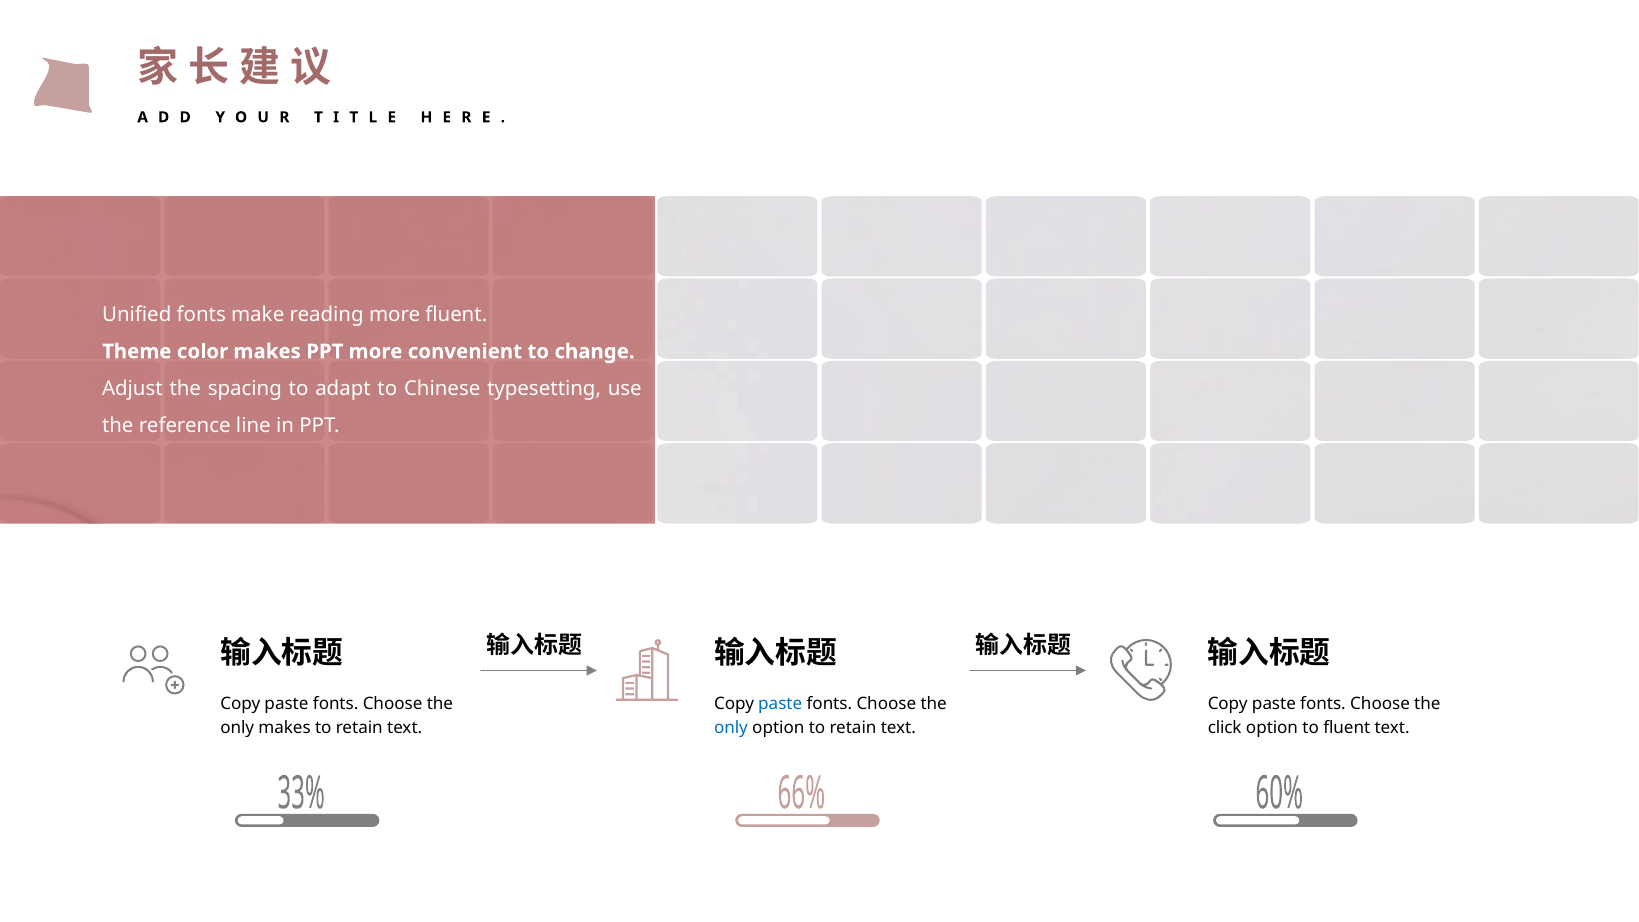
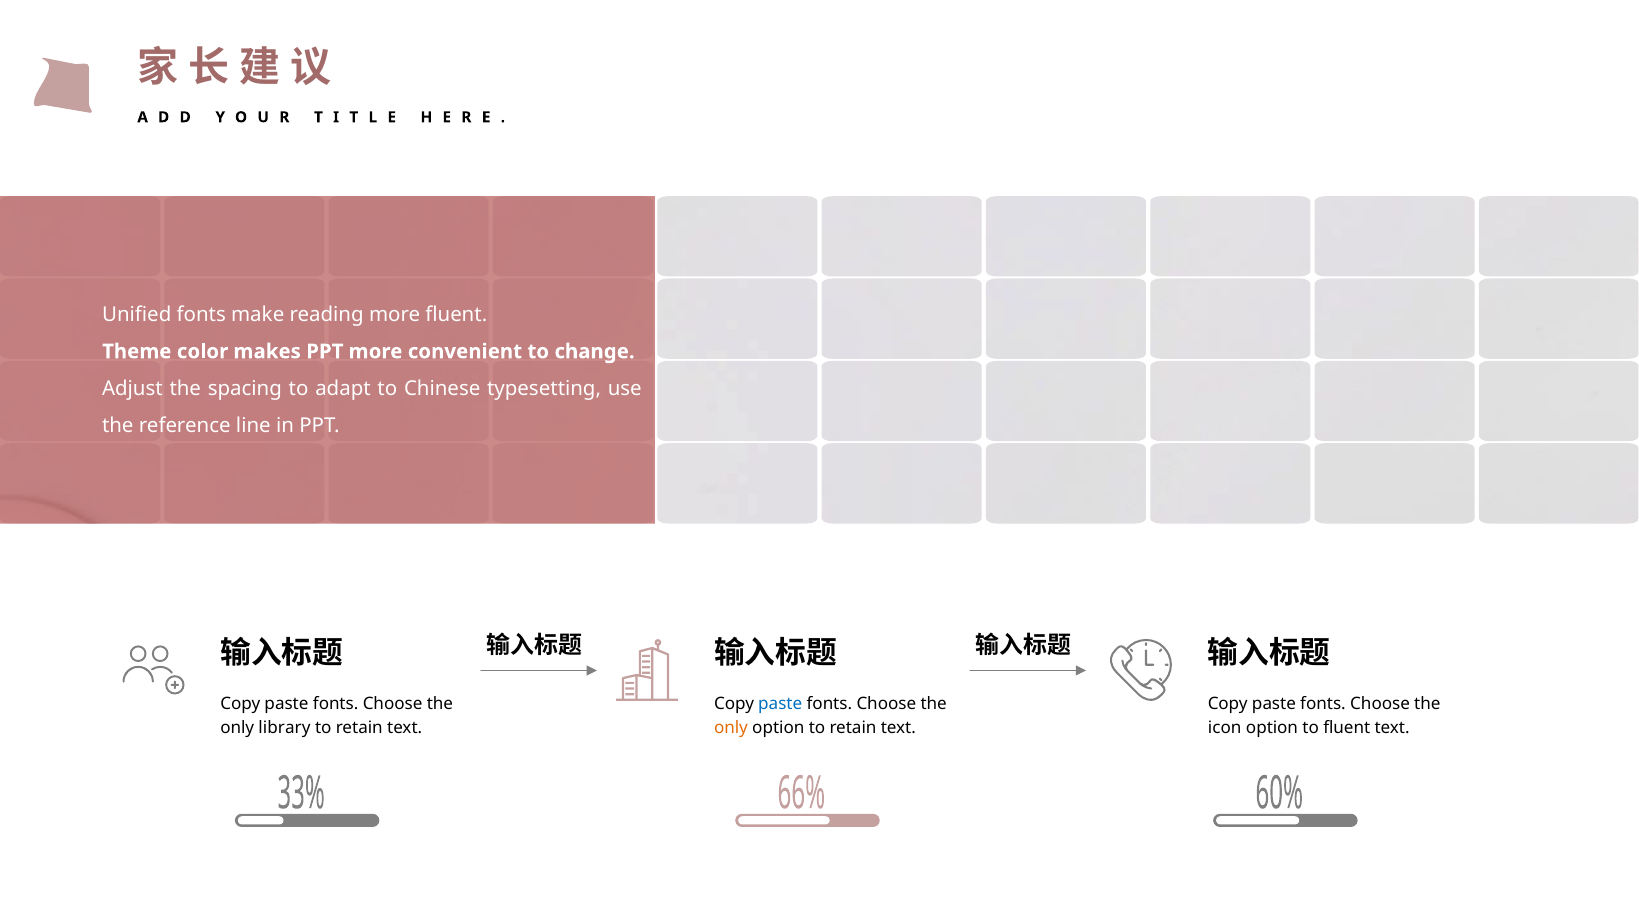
only makes: makes -> library (285, 728)
only colour: blue -> orange (731, 728)
click: click -> icon (1225, 728)
